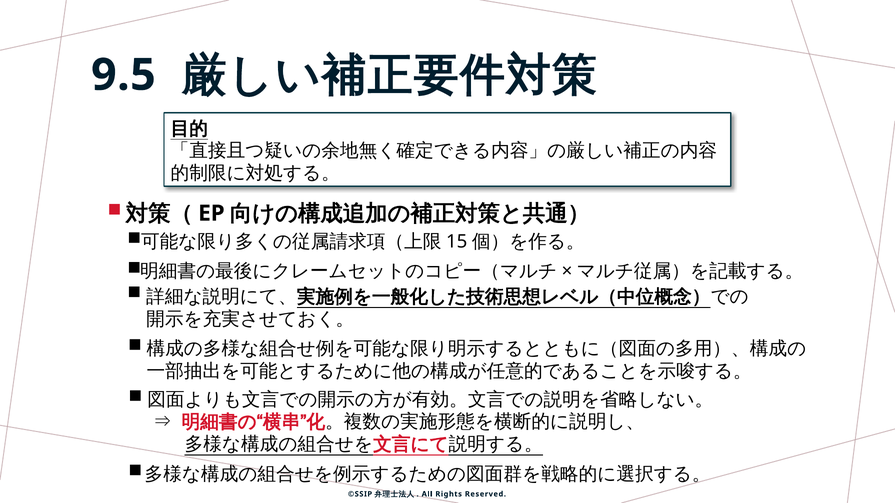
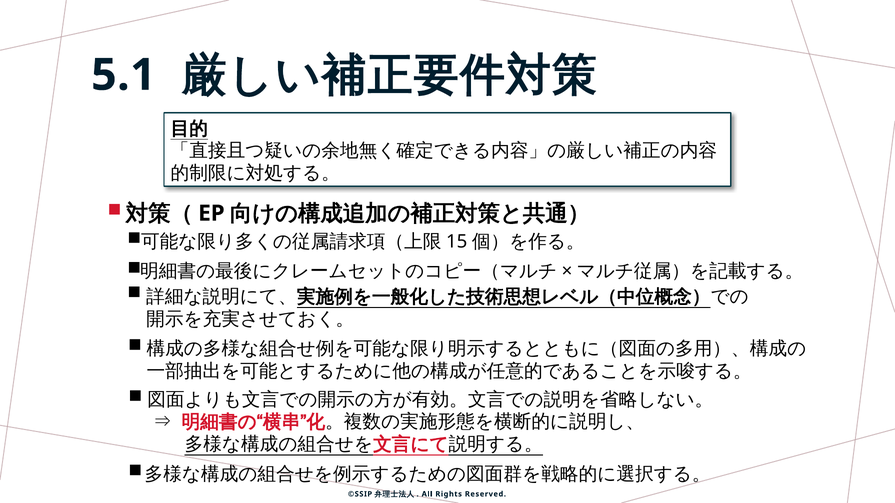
9.5: 9.5 -> 5.1 (123, 75)
